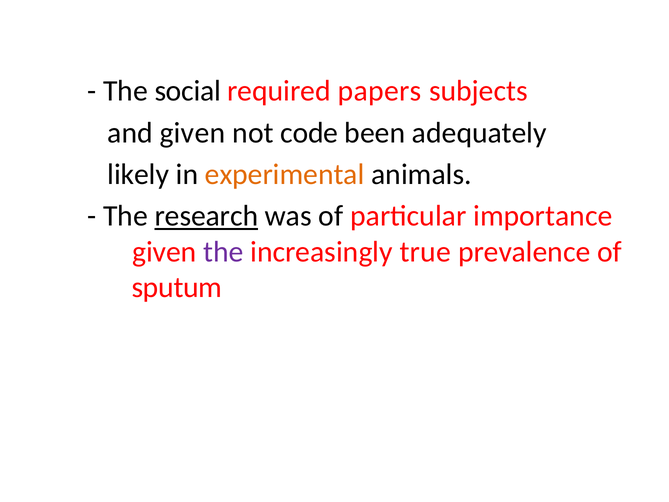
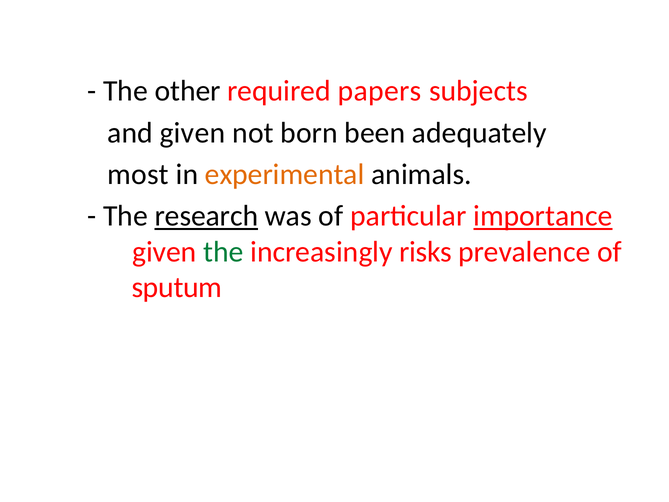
social: social -> other (188, 91)
code: code -> born (309, 133)
likely: likely -> most (138, 174)
importance underline: none -> present (543, 216)
the colour: purple -> green (223, 252)
true: true -> risks (426, 252)
